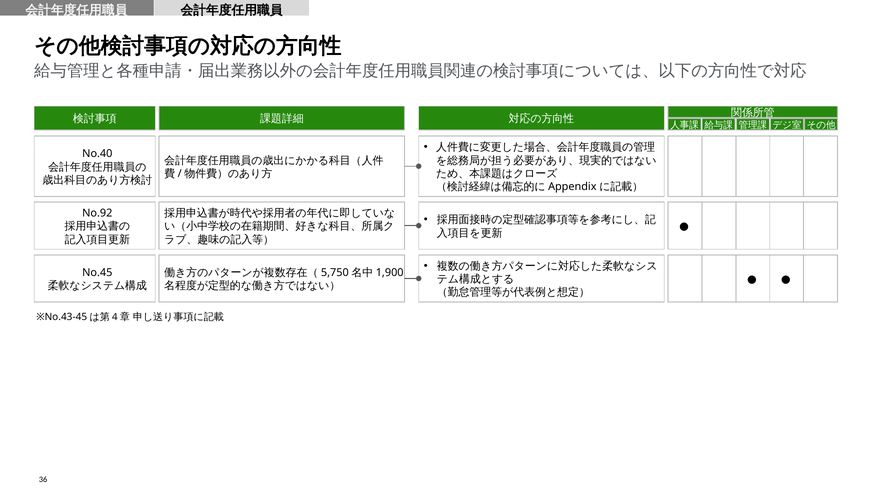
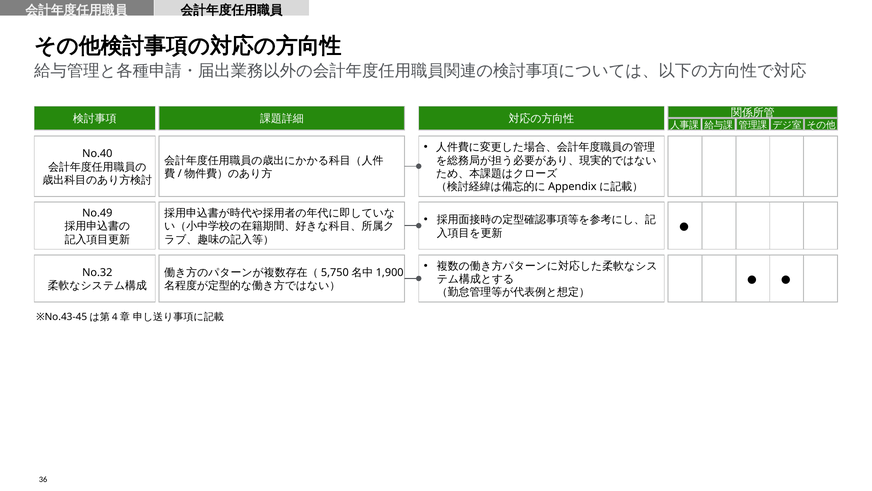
No.92: No.92 -> No.49 (97, 213)
No.45: No.45 -> No.32 (97, 272)
